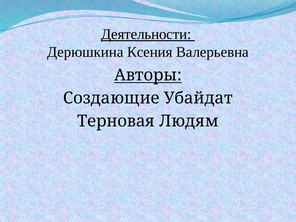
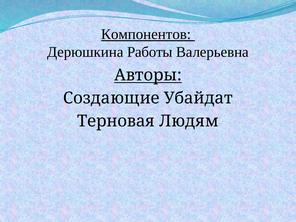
Деятельности: Деятельности -> Компонентов (146, 34)
Ксения: Ксения -> Работы (150, 52)
